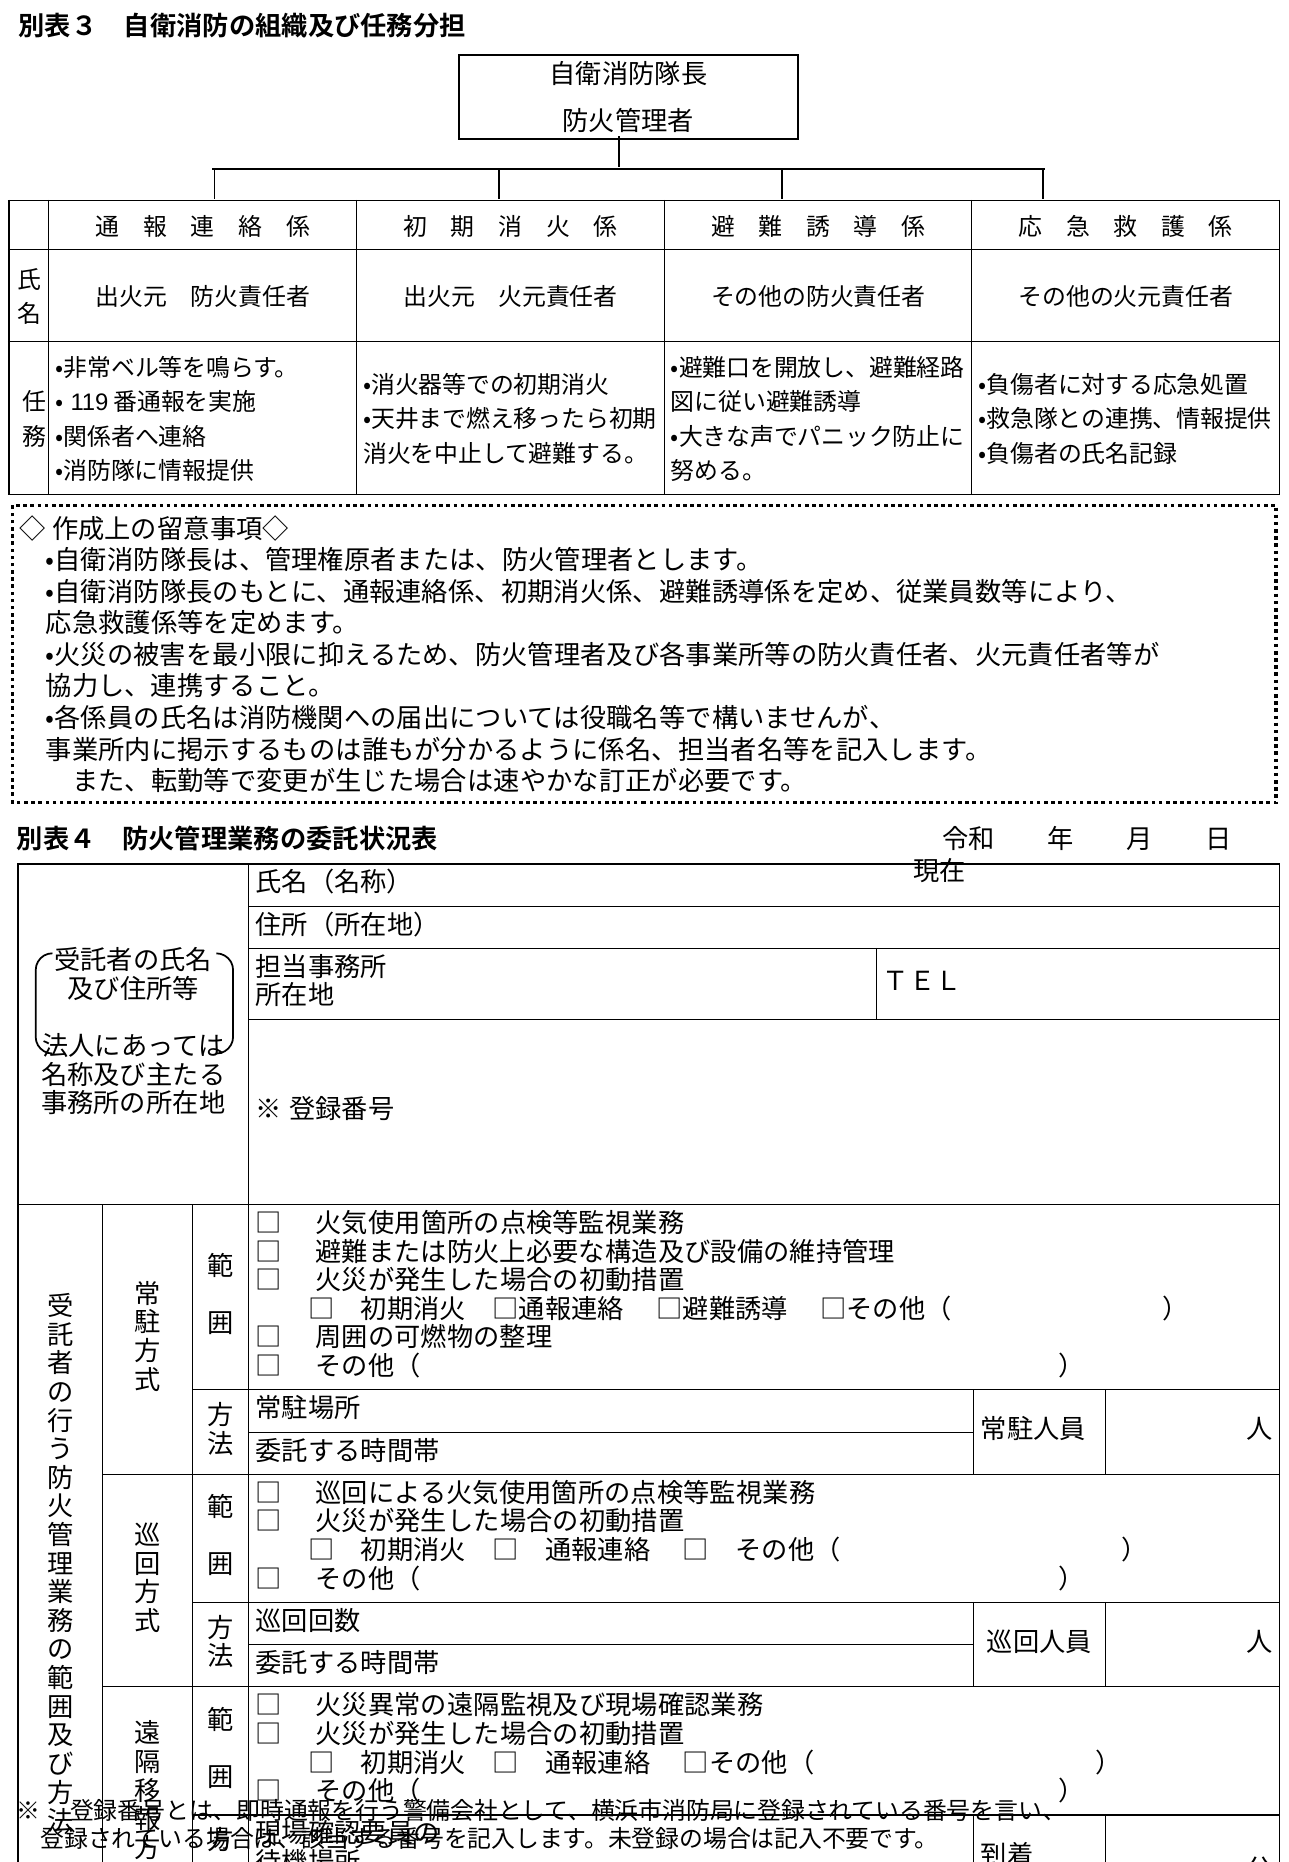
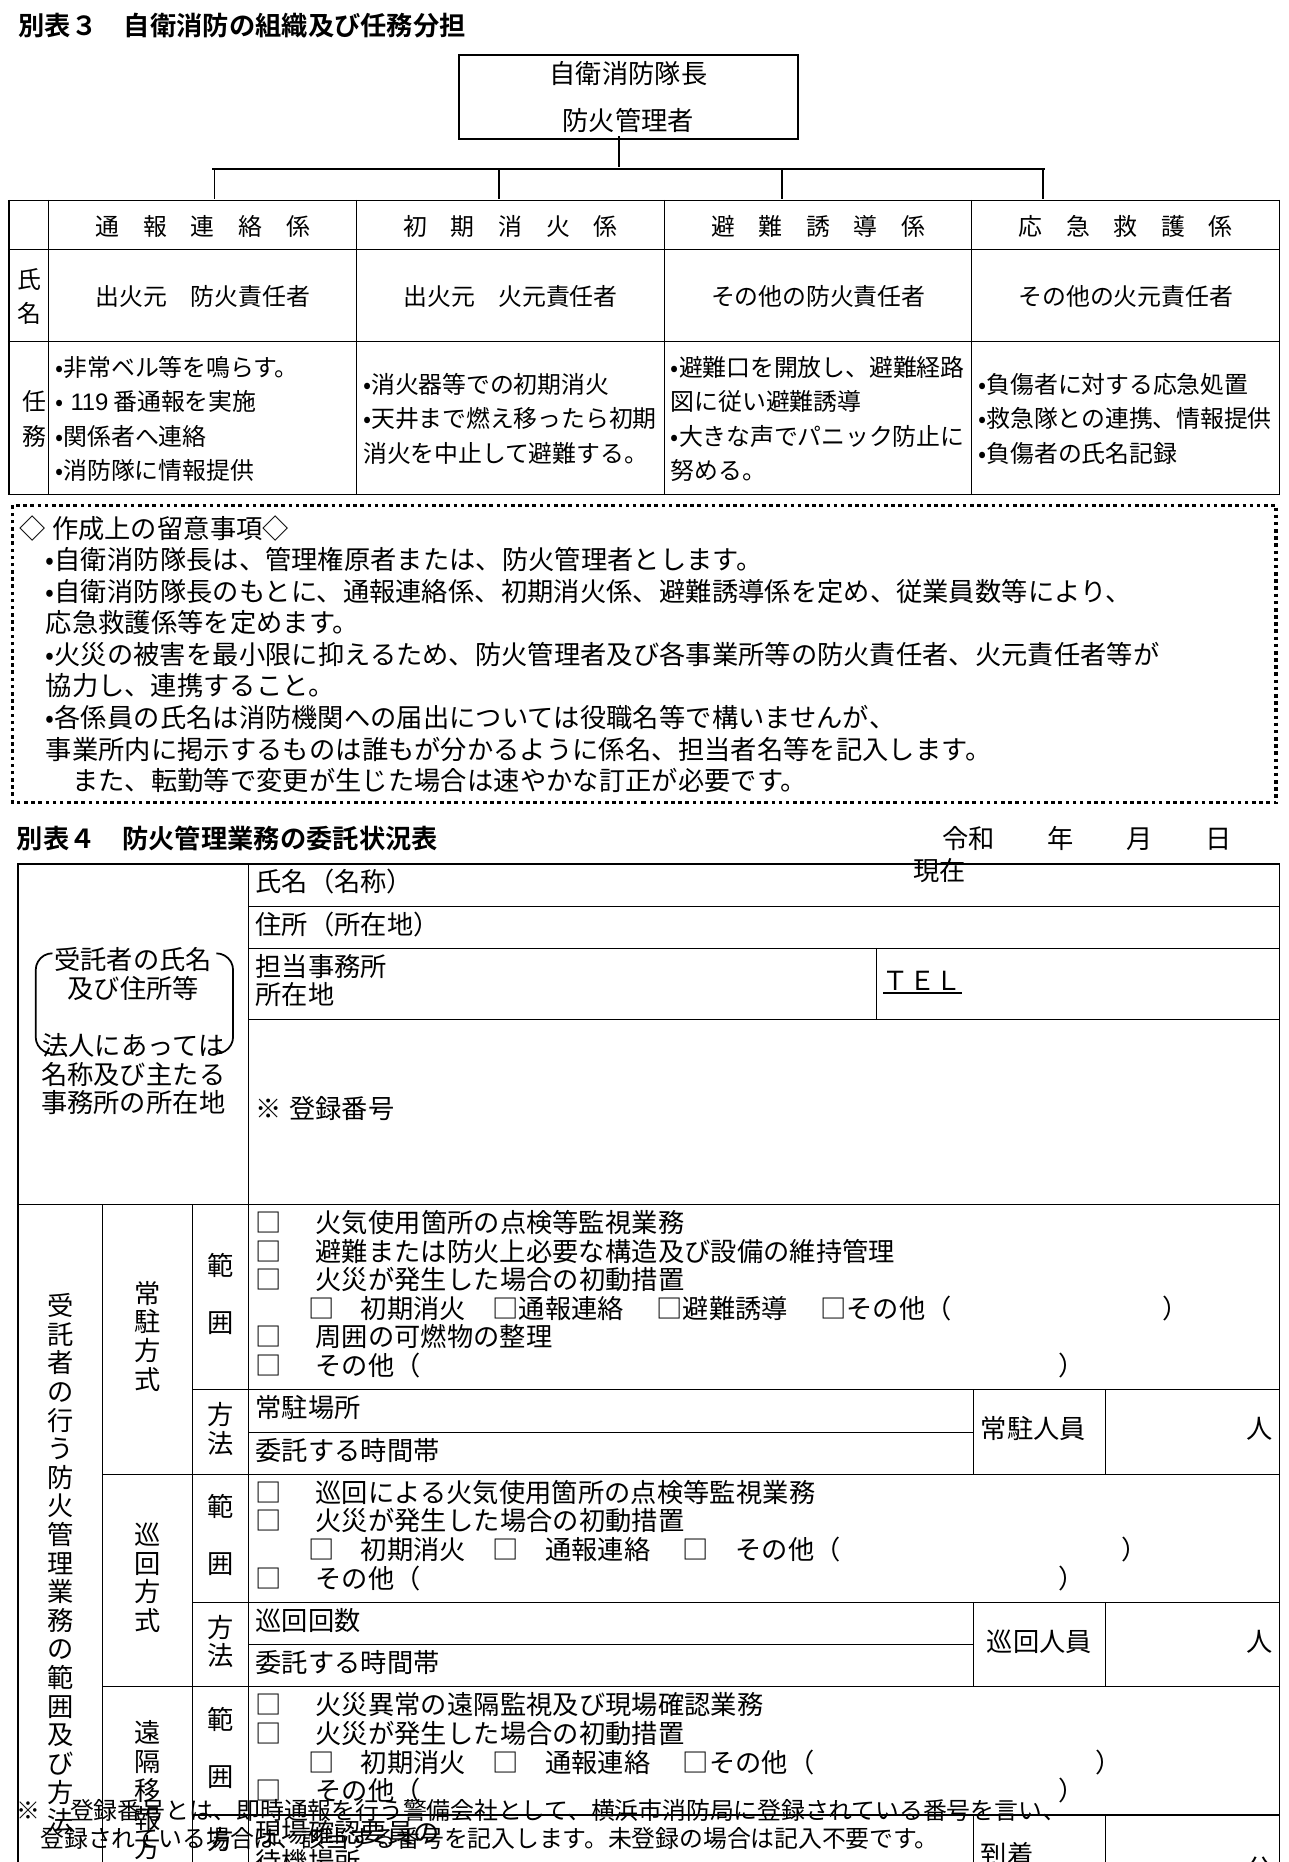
ＴＥＬ underline: none -> present (922, 982)
